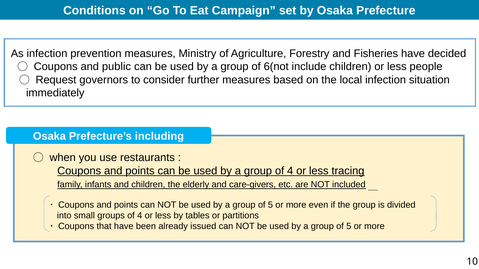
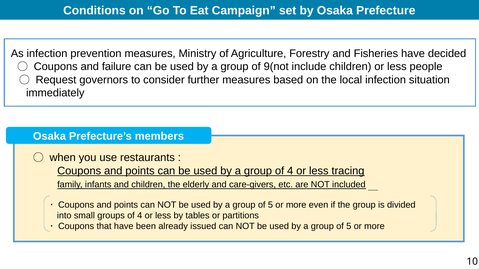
public: public -> failure (117, 67)
6(not: 6(not -> 9(not (276, 67)
including: including -> members (159, 136)
